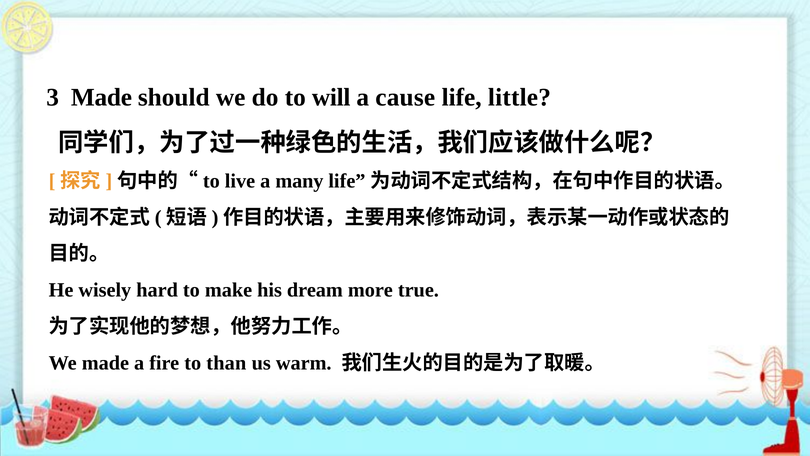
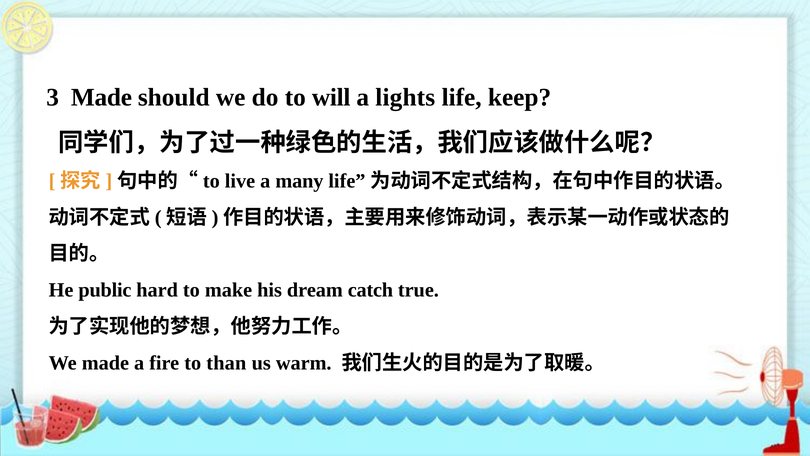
cause: cause -> lights (405, 97)
little: little -> keep (520, 97)
wisely: wisely -> public (105, 290)
more: more -> catch (370, 290)
